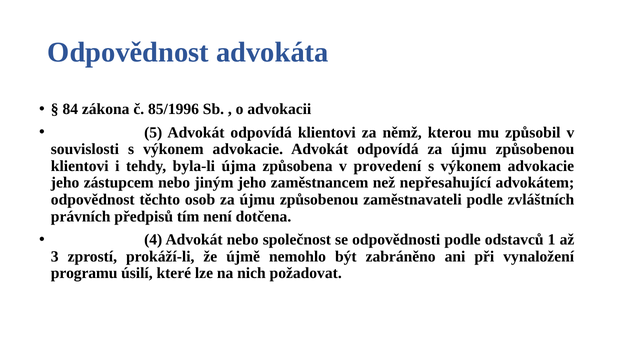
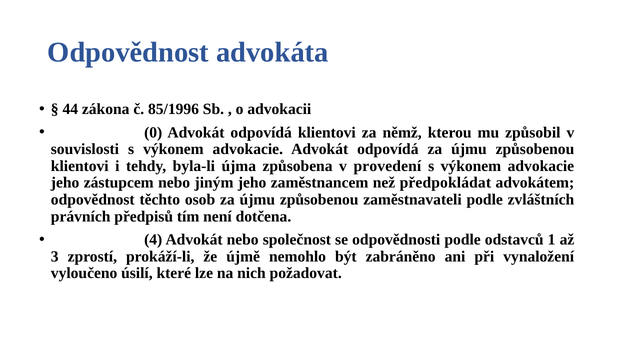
84: 84 -> 44 (70, 109)
5: 5 -> 0 (153, 132)
nepřesahující: nepřesahující -> předpokládat (445, 183)
programu: programu -> vyloučeno (84, 273)
